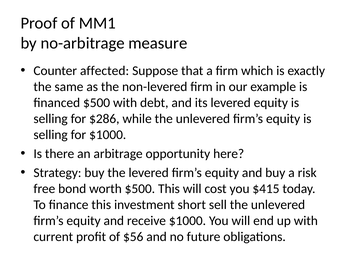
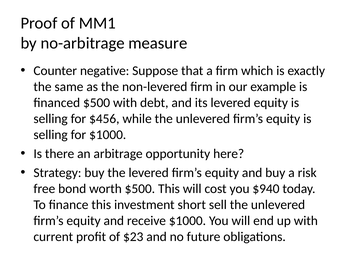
affected: affected -> negative (105, 71)
$286: $286 -> $456 (104, 119)
$415: $415 -> $940 (266, 189)
$56: $56 -> $23 (133, 237)
